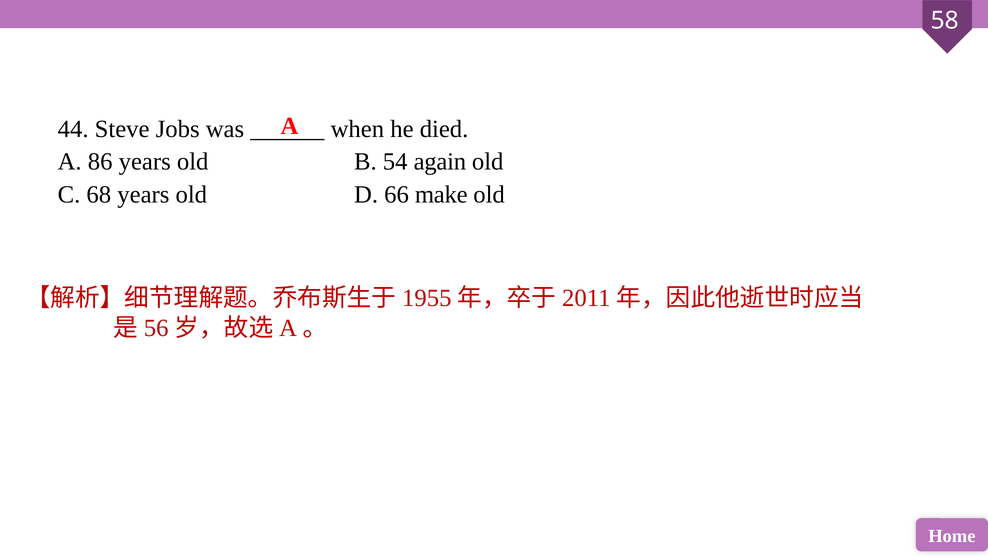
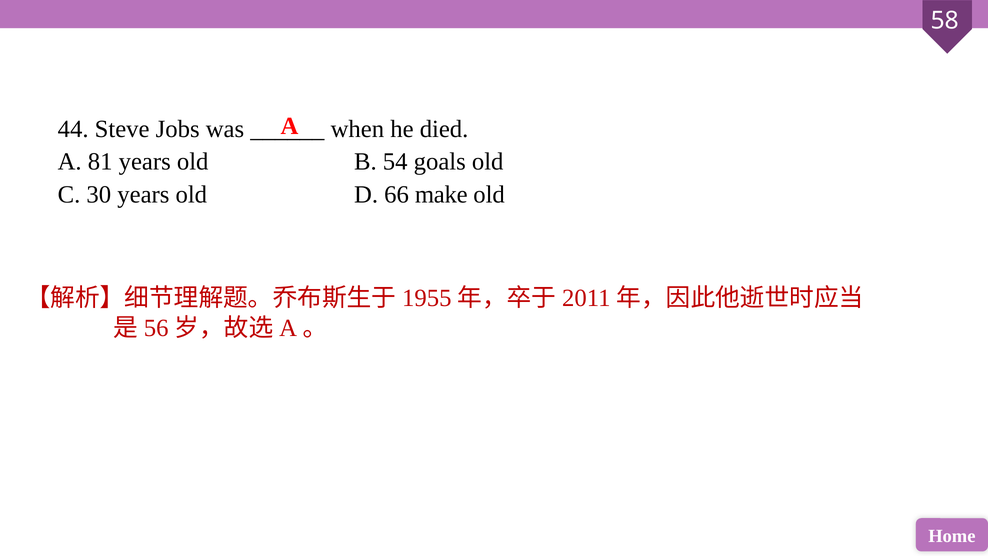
86: 86 -> 81 (100, 162)
again: again -> goals (440, 162)
68: 68 -> 30 (99, 194)
